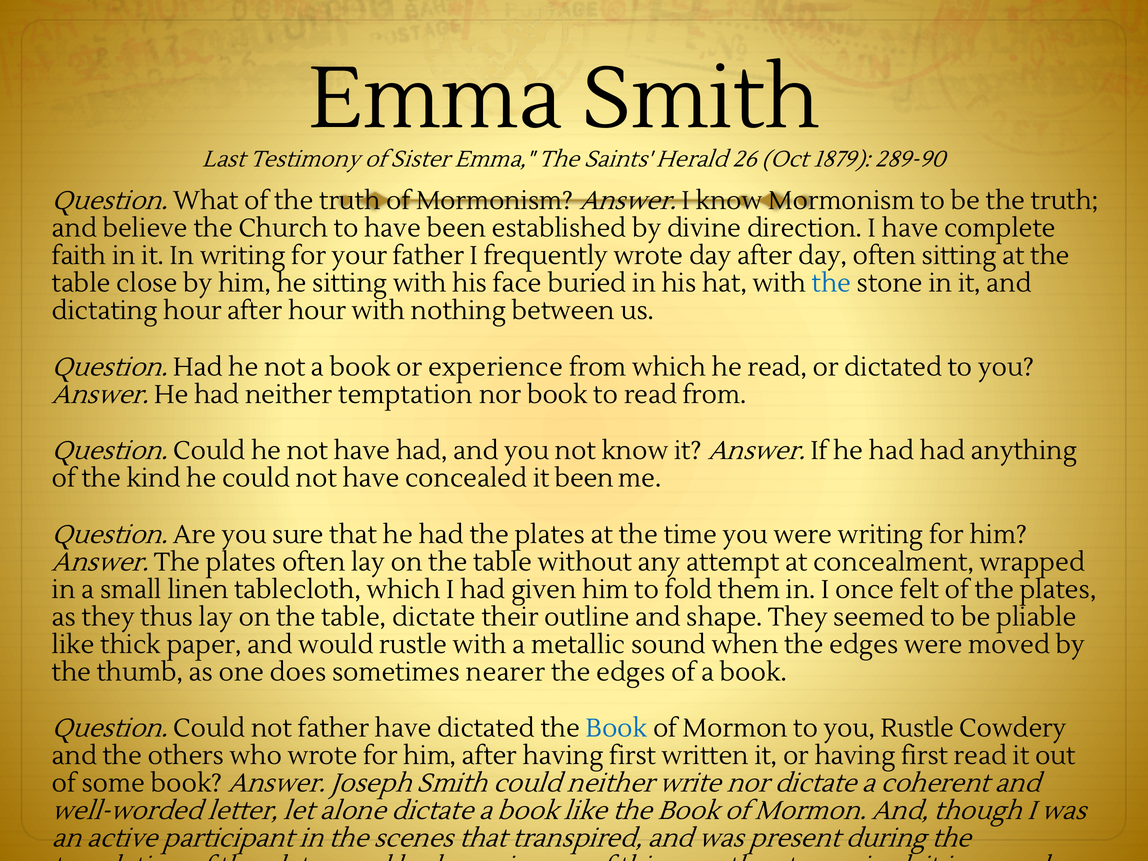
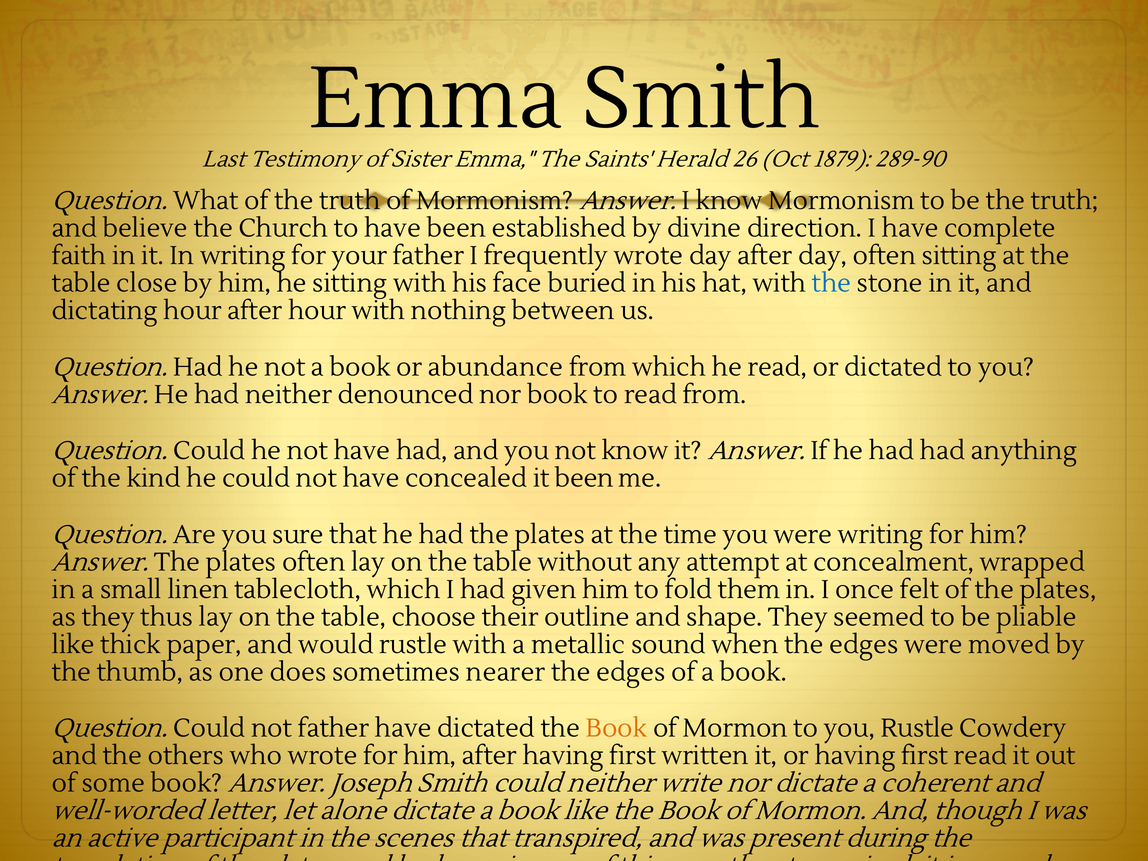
experience: experience -> abundance (495, 367)
temptation: temptation -> denounced (406, 395)
table dictate: dictate -> choose (434, 617)
Book colour: blue -> orange (616, 728)
